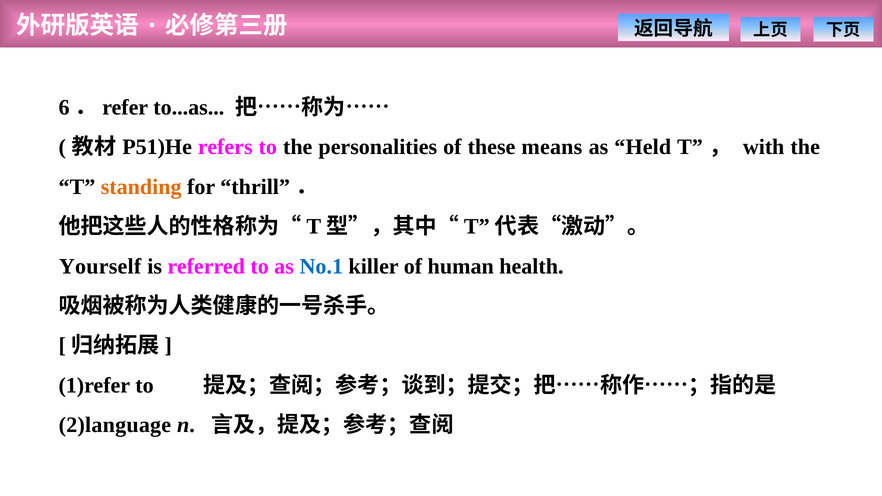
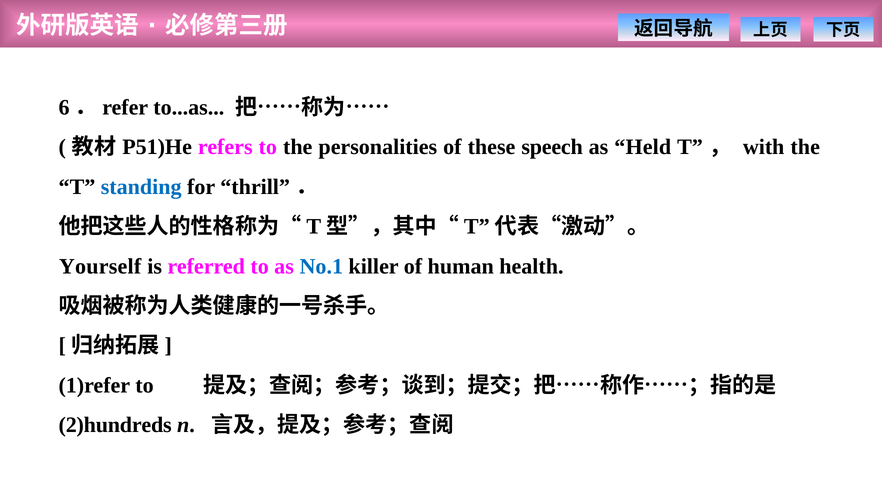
means: means -> speech (552, 147)
standing colour: orange -> blue (141, 187)
2)language: 2)language -> 2)hundreds (115, 425)
